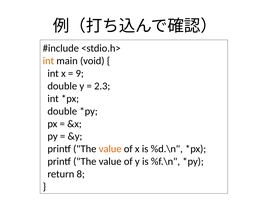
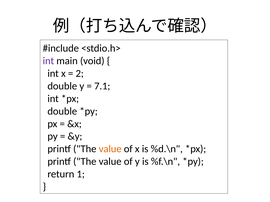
int colour: orange -> purple (48, 61)
9: 9 -> 2 (80, 74)
2.3: 2.3 -> 7.1 (102, 86)
8: 8 -> 1 (81, 175)
